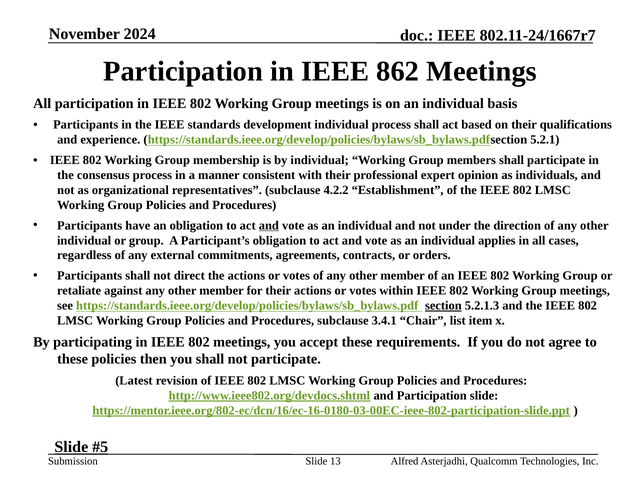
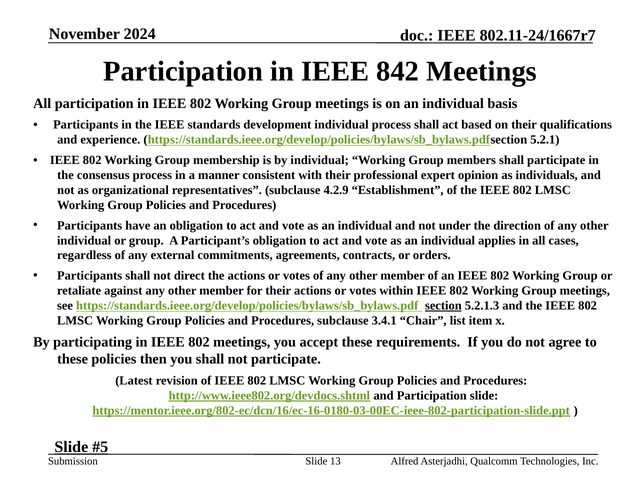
862: 862 -> 842 (398, 71)
4.2.2: 4.2.2 -> 4.2.9 (336, 190)
and underline: present -> none (269, 225)
